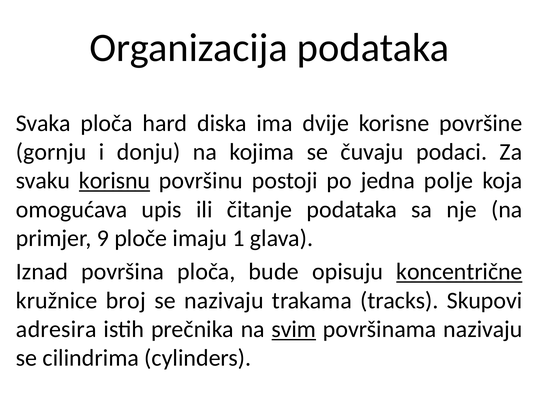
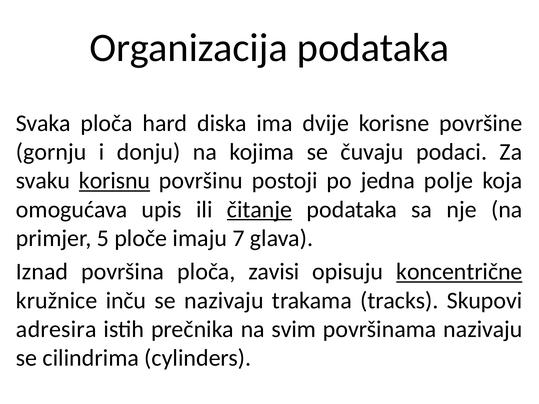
čitanje underline: none -> present (260, 210)
9: 9 -> 5 (103, 238)
1: 1 -> 7 (238, 238)
bude: bude -> zavisi (274, 272)
broj: broj -> inču (126, 301)
svim underline: present -> none (294, 329)
